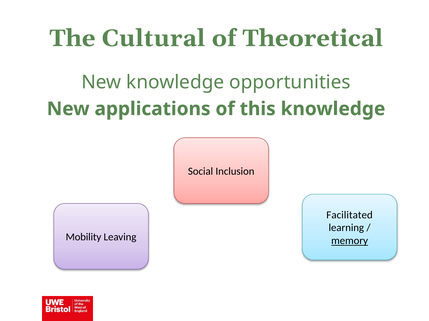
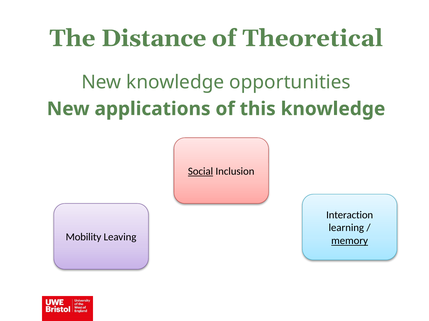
Cultural: Cultural -> Distance (154, 38)
Social underline: none -> present (201, 172)
Facilitated: Facilitated -> Interaction (350, 215)
